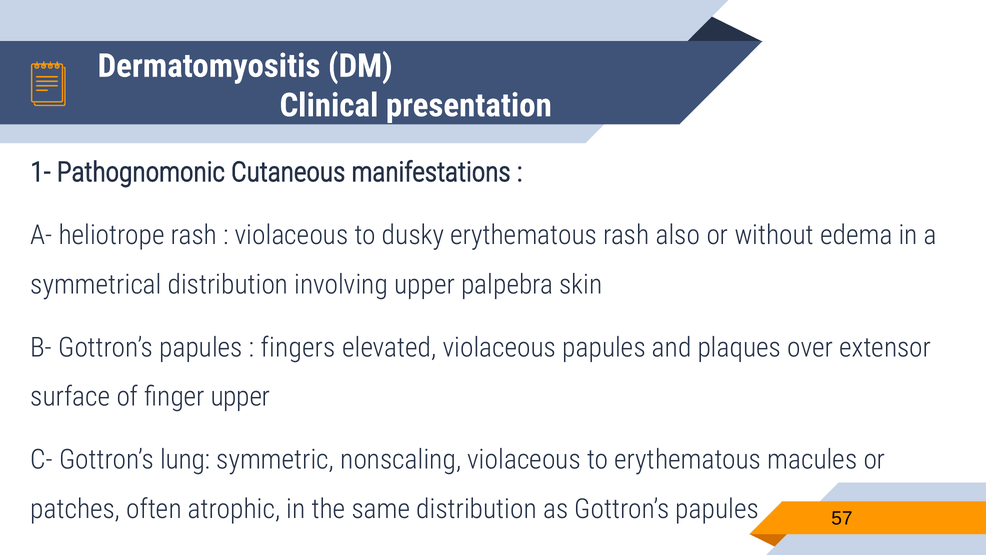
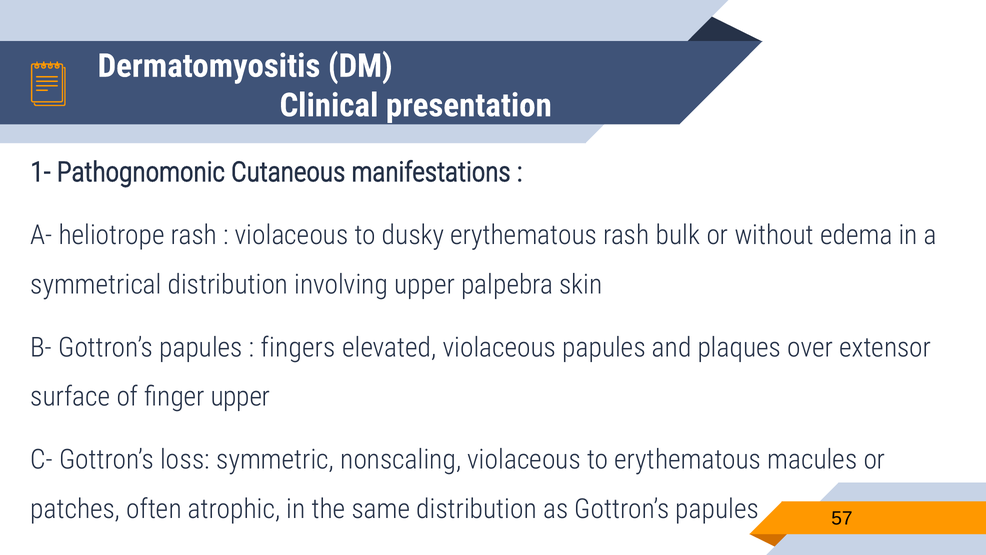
also: also -> bulk (678, 235)
lung: lung -> loss (185, 460)
